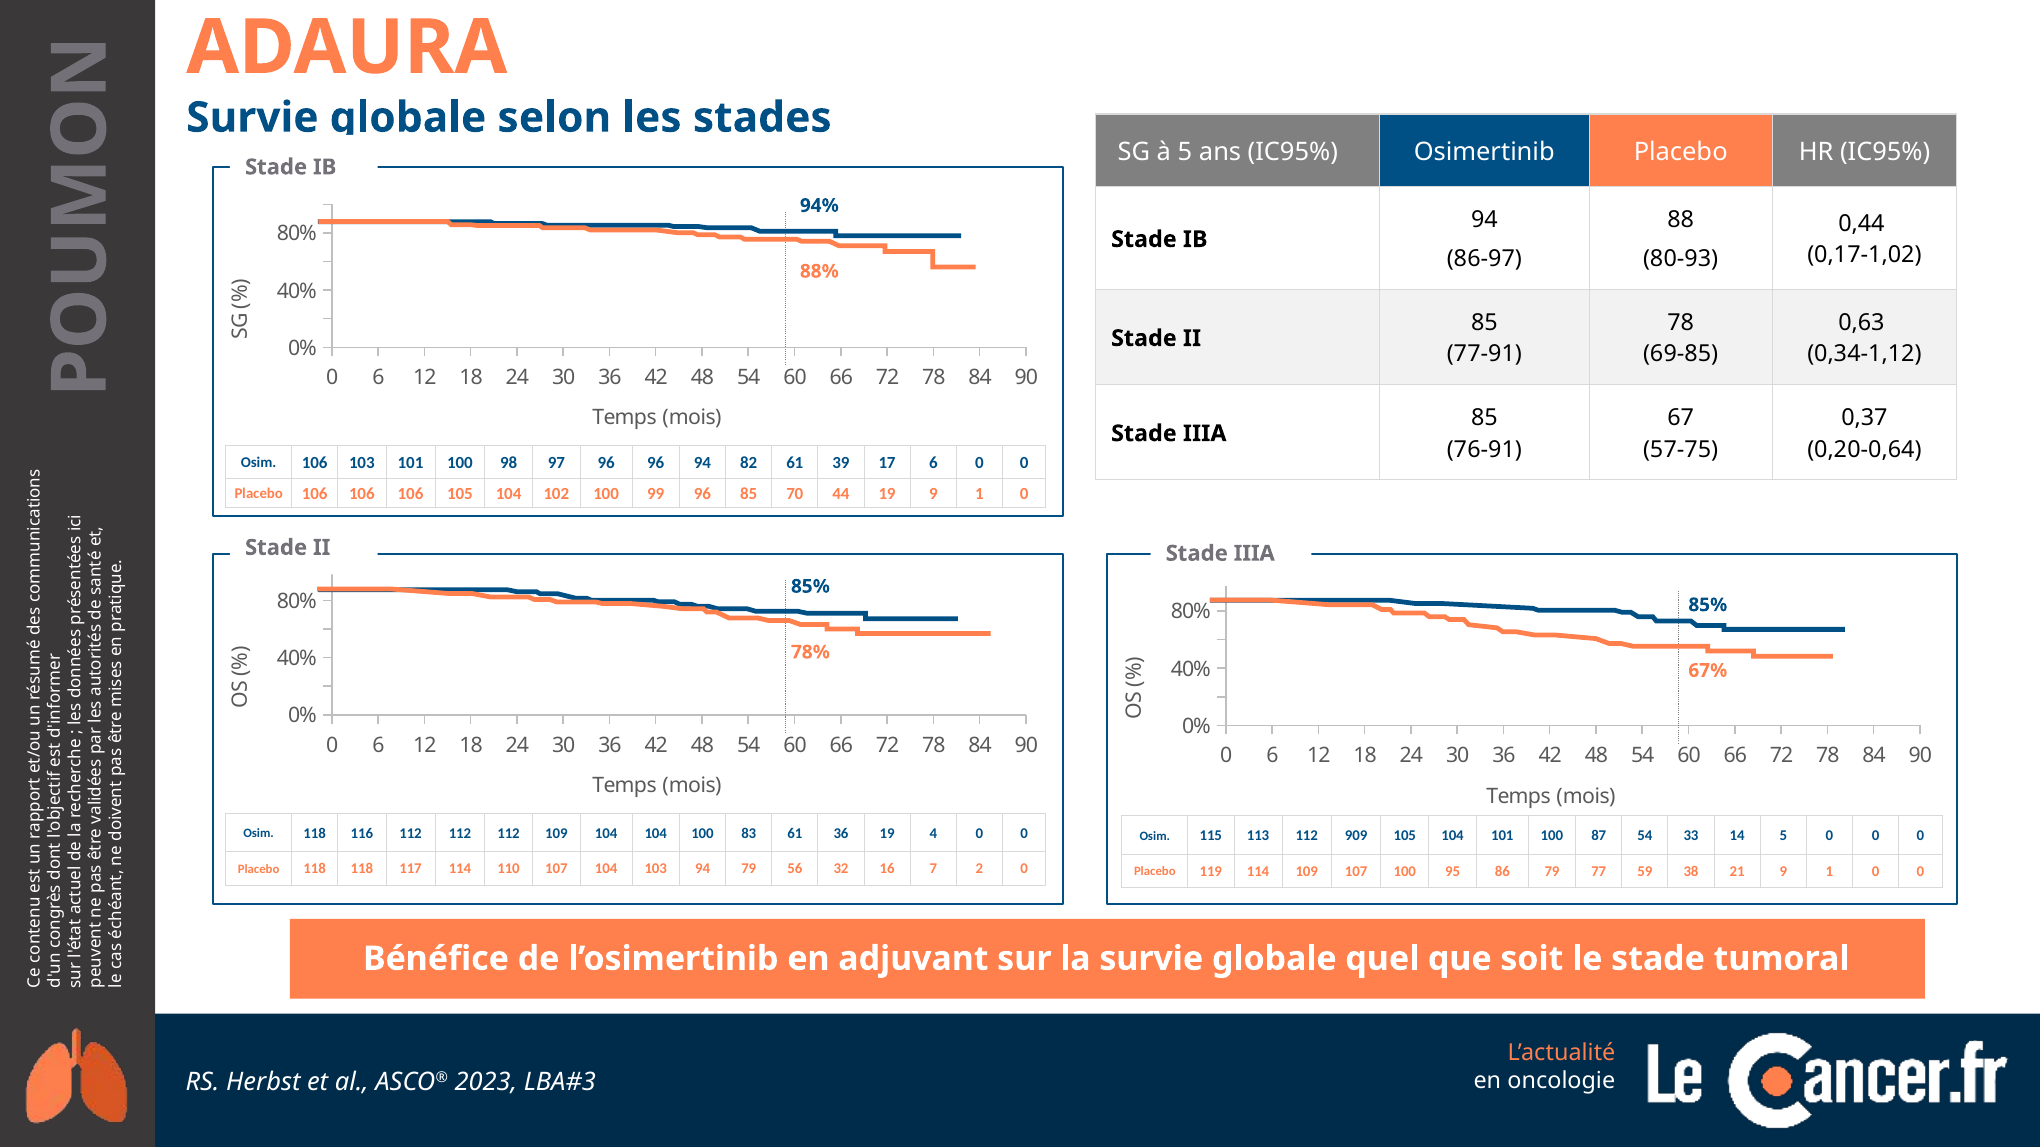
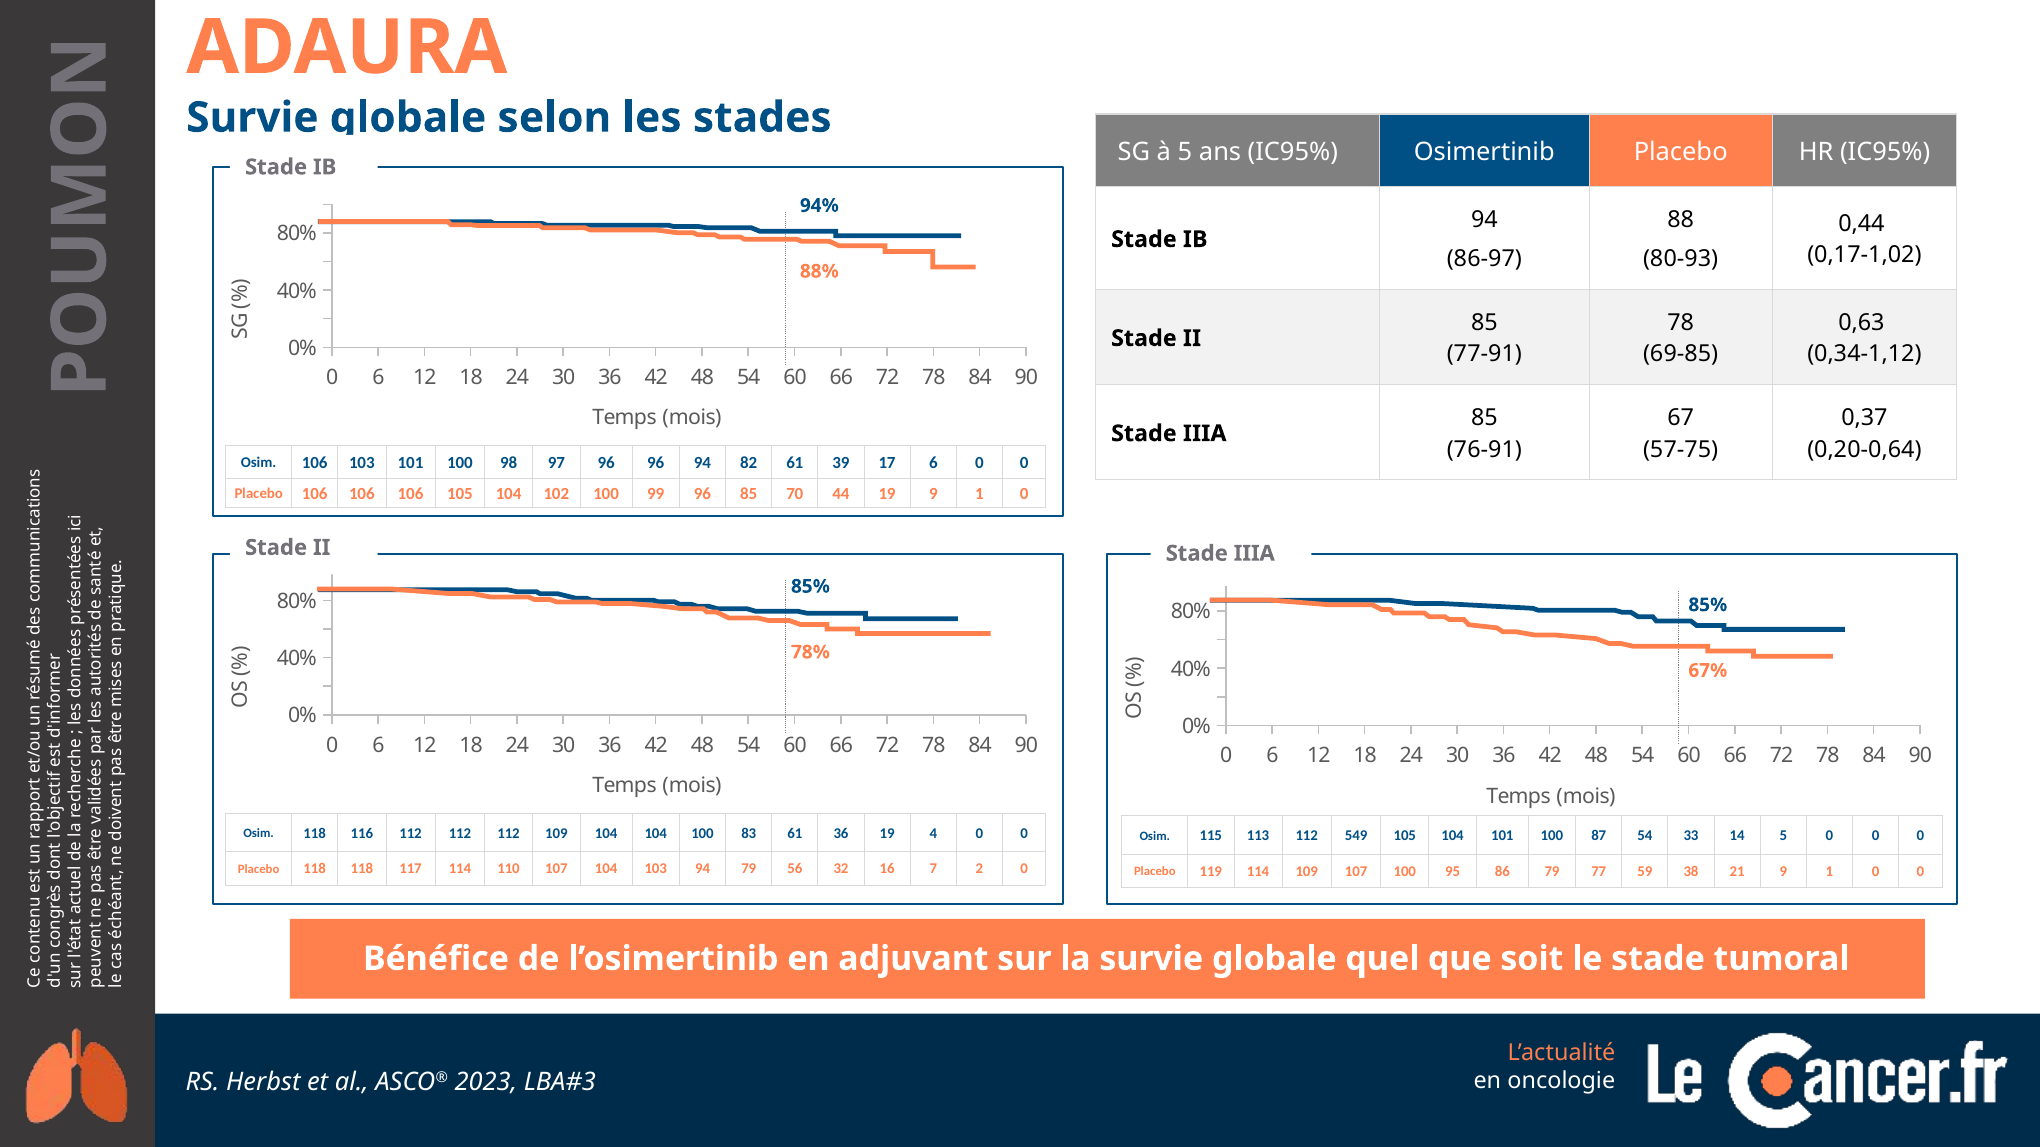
909: 909 -> 549 (1356, 836)
